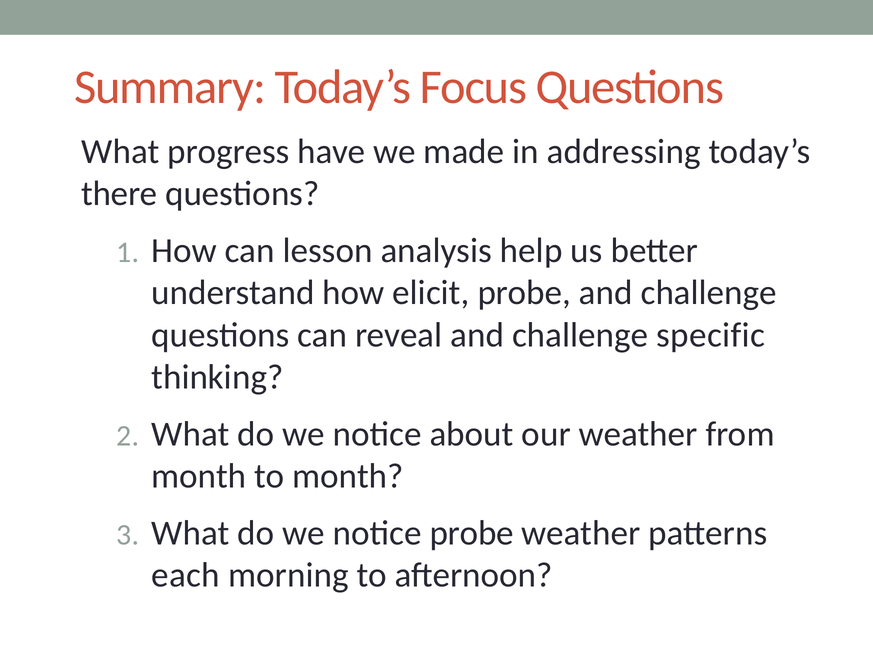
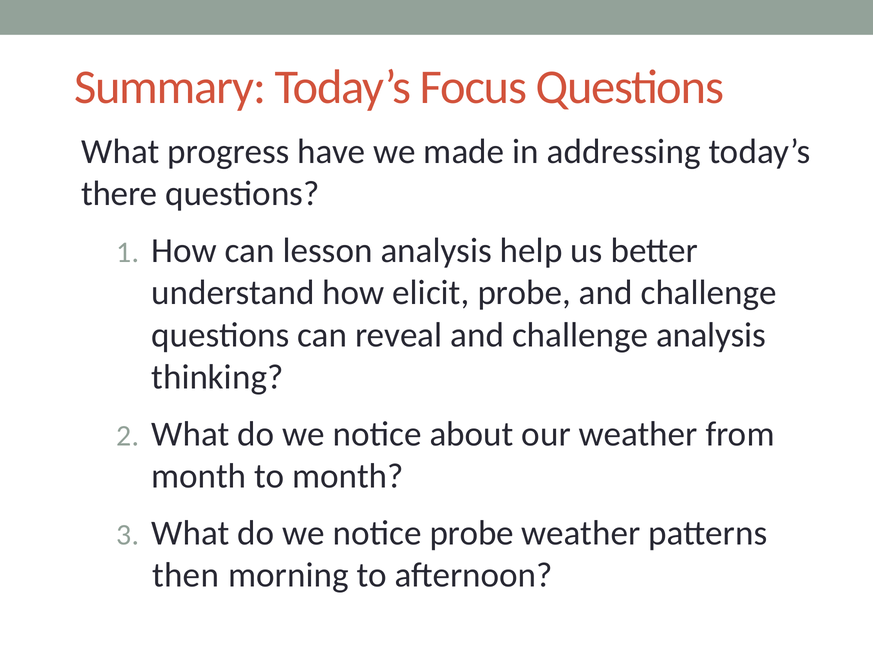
challenge specific: specific -> analysis (711, 335)
each: each -> then (186, 575)
